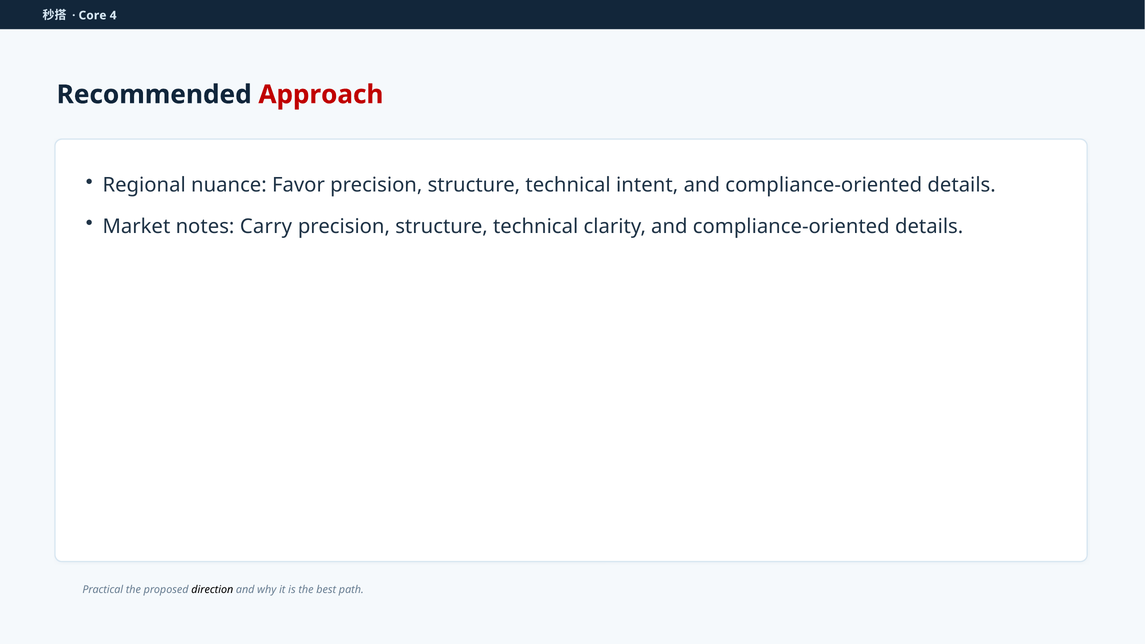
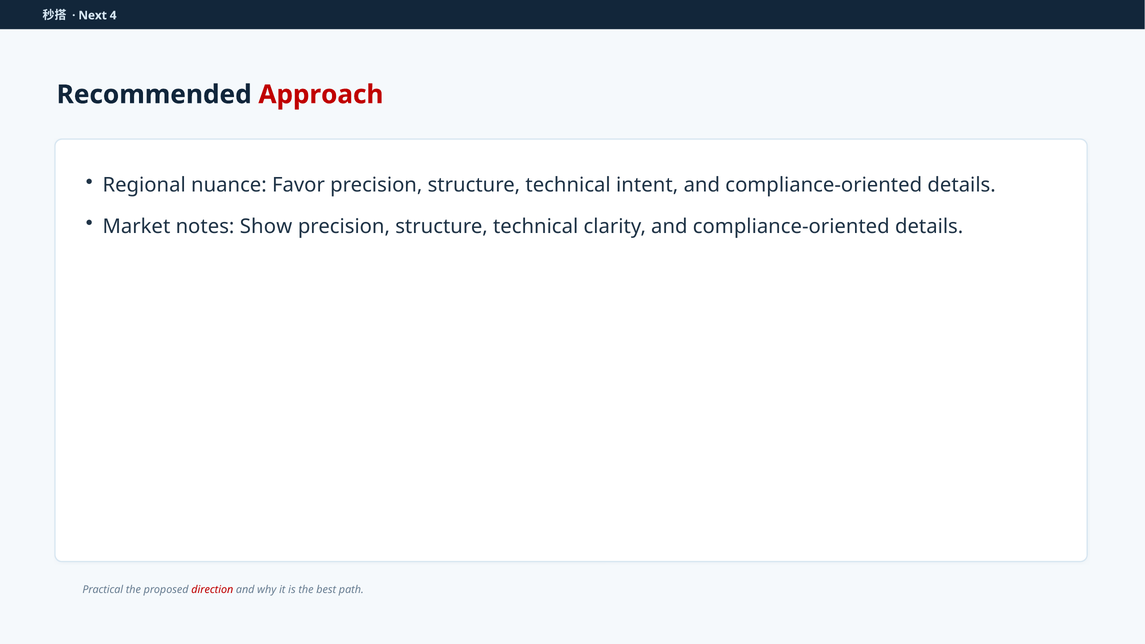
Core: Core -> Next (93, 15)
Carry: Carry -> Show (266, 226)
direction colour: black -> red (212, 590)
